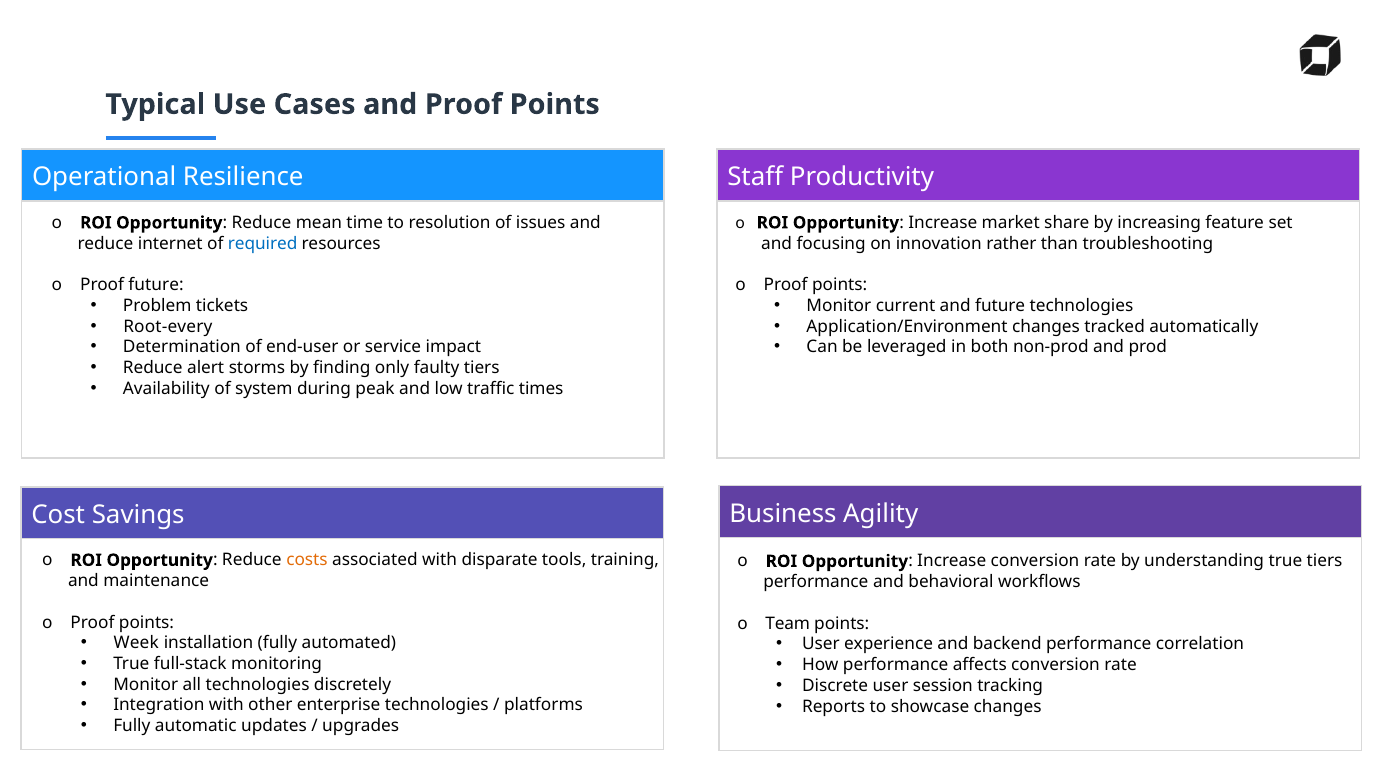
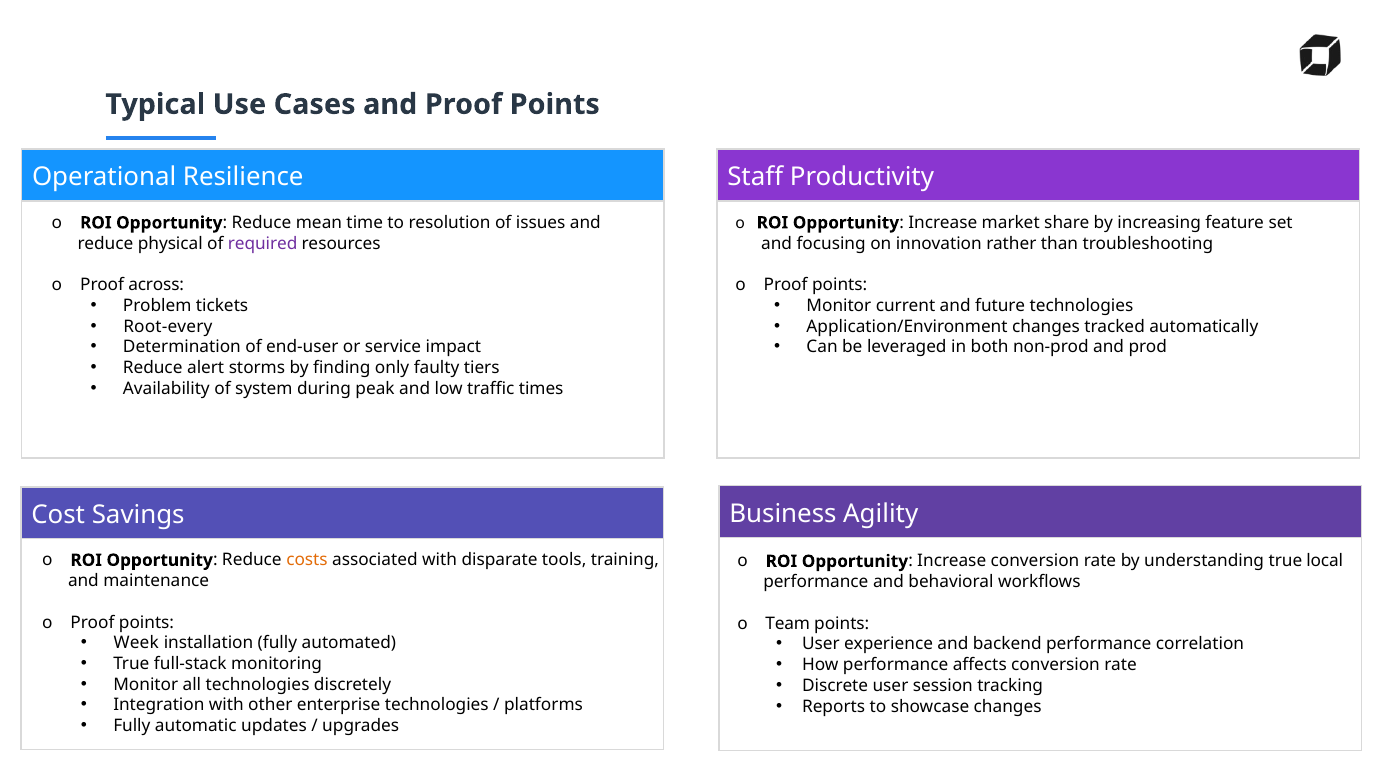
internet: internet -> physical (170, 243)
required colour: blue -> purple (263, 243)
Proof future: future -> across (156, 285)
true tiers: tiers -> local (1325, 561)
